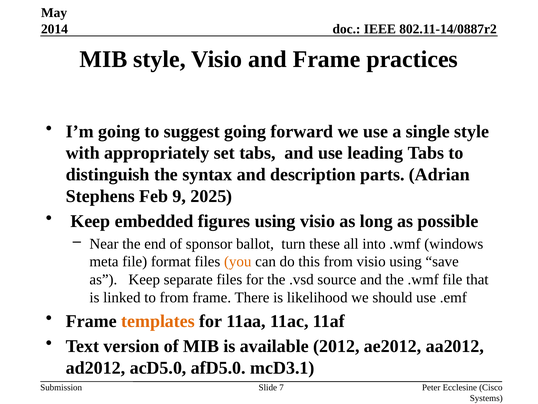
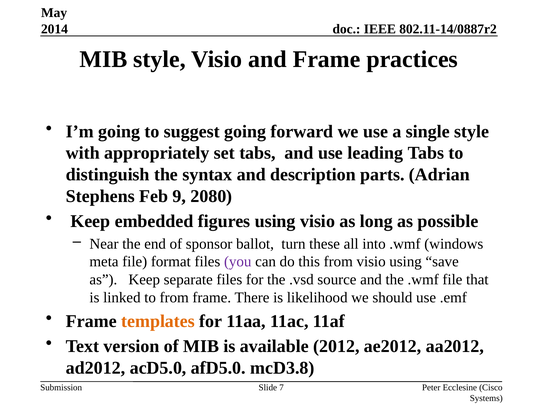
2025: 2025 -> 2080 (211, 196)
you colour: orange -> purple (238, 261)
mcD3.1: mcD3.1 -> mcD3.8 (282, 367)
